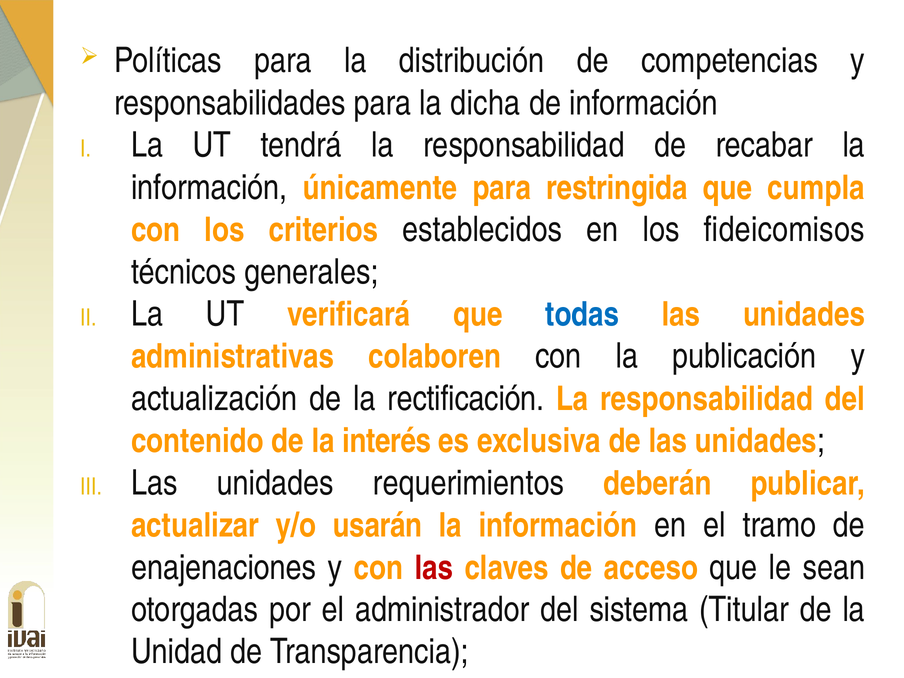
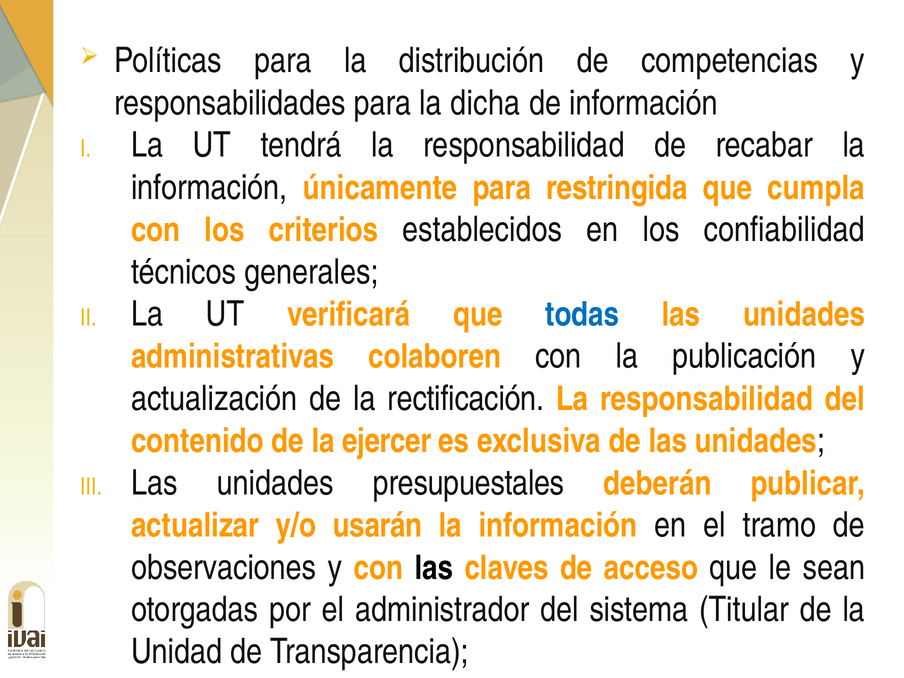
fideicomisos: fideicomisos -> confiabilidad (784, 230)
interés: interés -> ejercer (387, 441)
requerimientos: requerimientos -> presupuestales (469, 483)
enajenaciones: enajenaciones -> observaciones (224, 567)
las colour: red -> black (434, 568)
